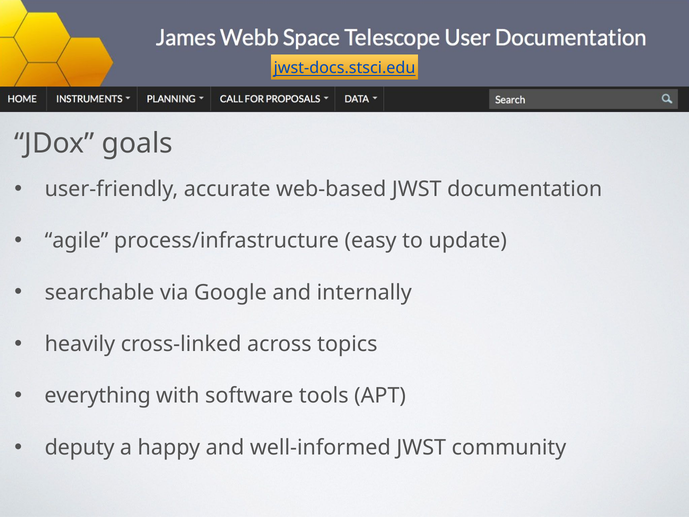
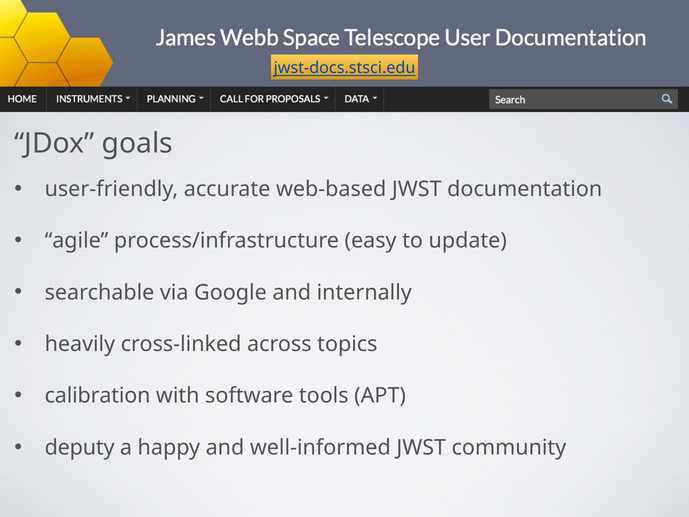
everything: everything -> calibration (98, 396)
